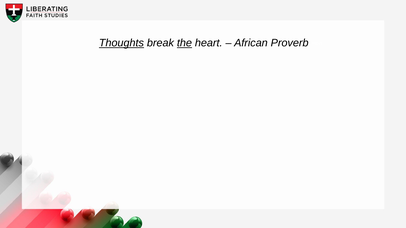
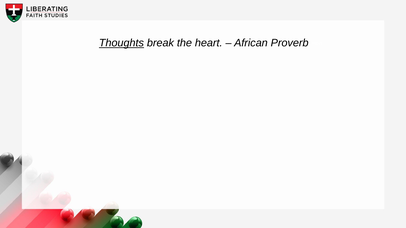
the underline: present -> none (184, 43)
